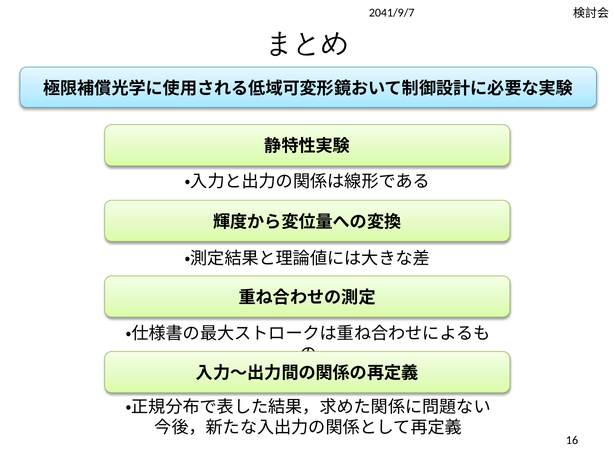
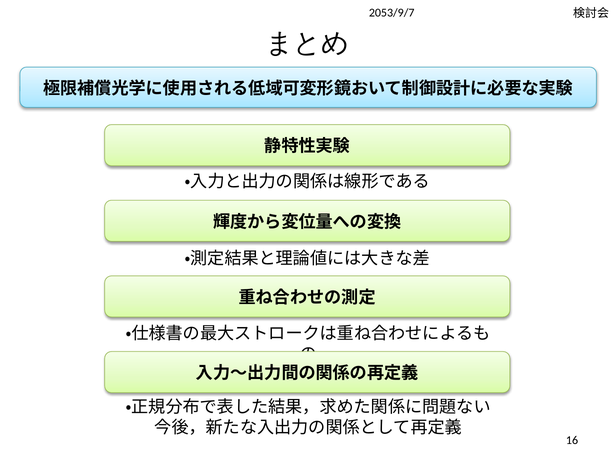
2041/9/7: 2041/9/7 -> 2053/9/7 (392, 13)
